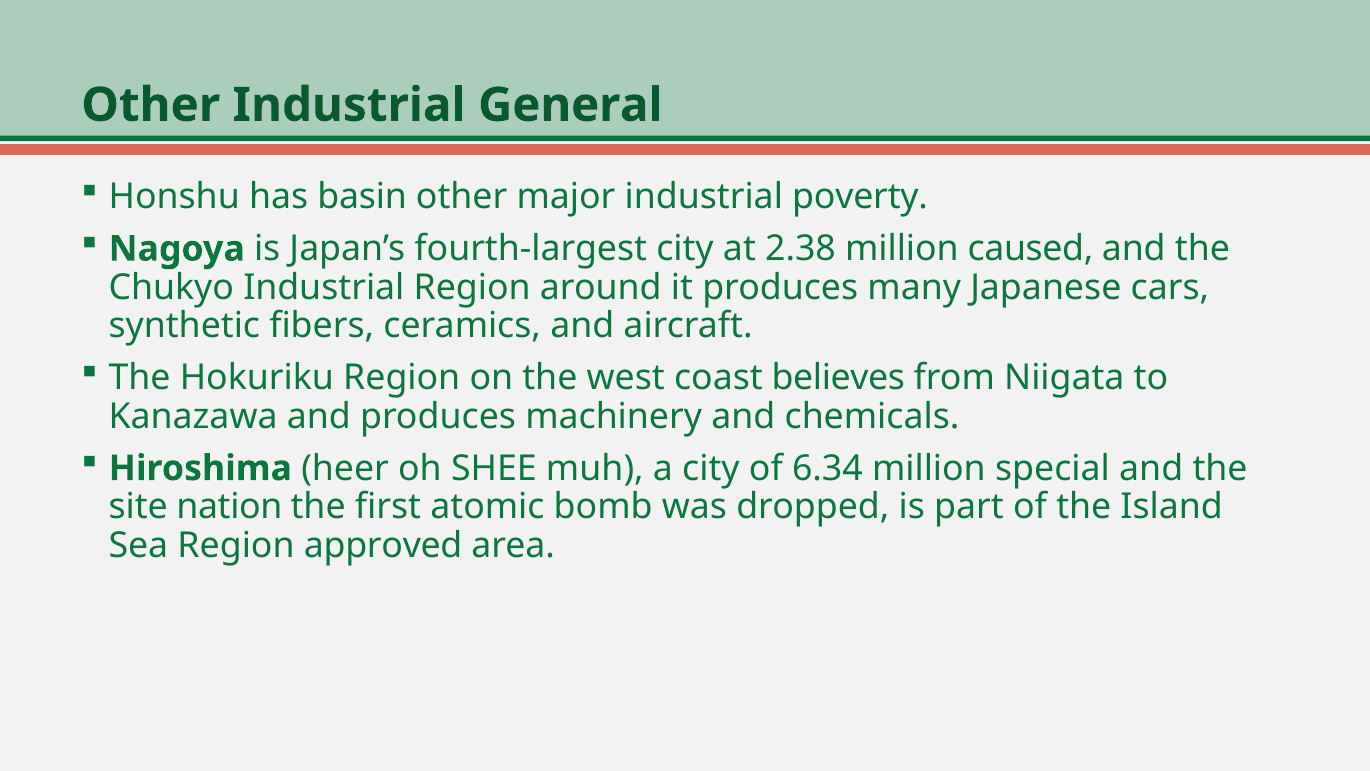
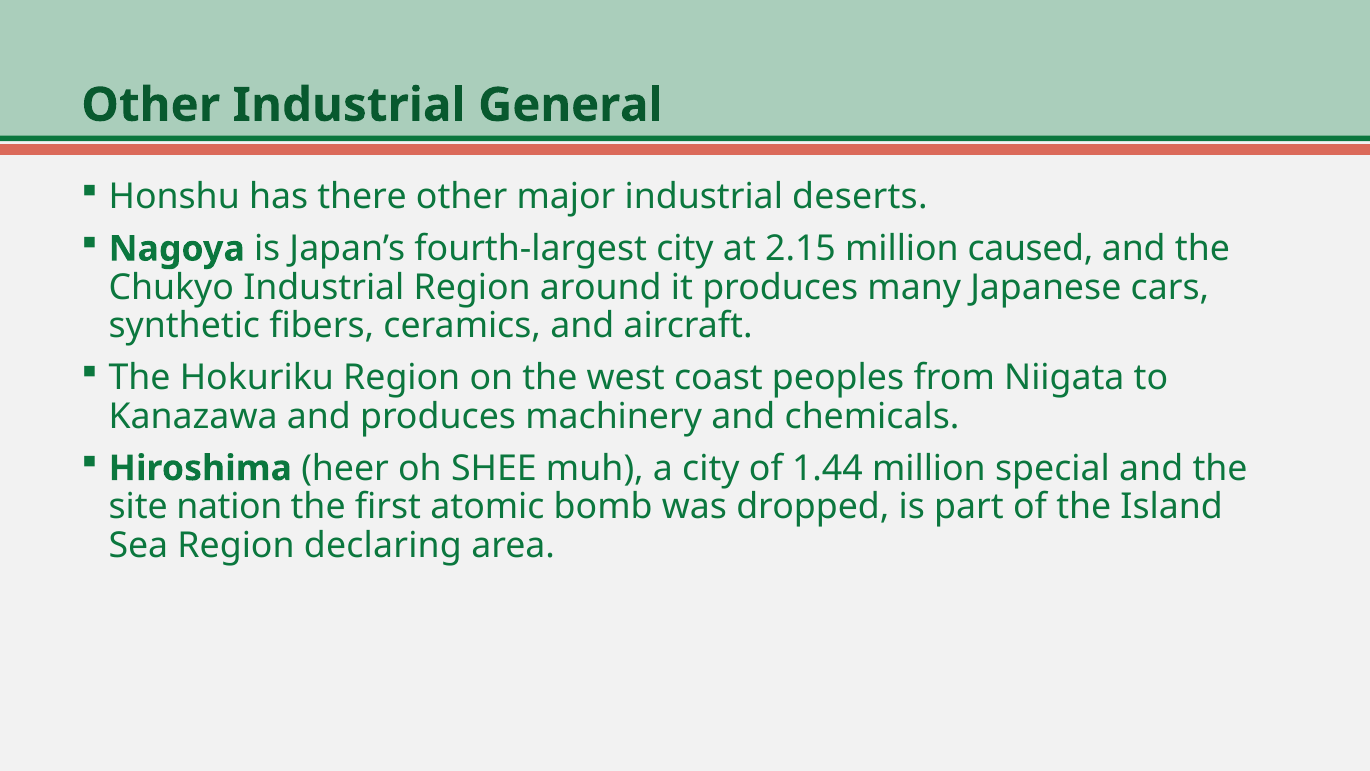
basin: basin -> there (362, 197)
poverty: poverty -> deserts (860, 197)
2.38: 2.38 -> 2.15 (800, 249)
believes: believes -> peoples (838, 378)
6.34: 6.34 -> 1.44 (827, 468)
approved: approved -> declaring (383, 545)
